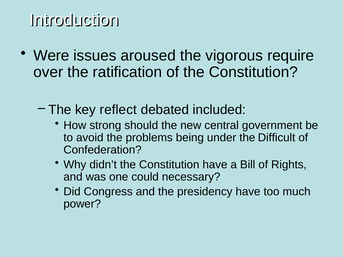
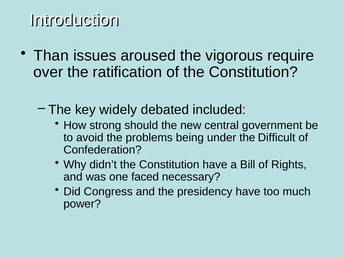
Were: Were -> Than (51, 56)
reflect: reflect -> widely (118, 110)
could: could -> faced (145, 177)
